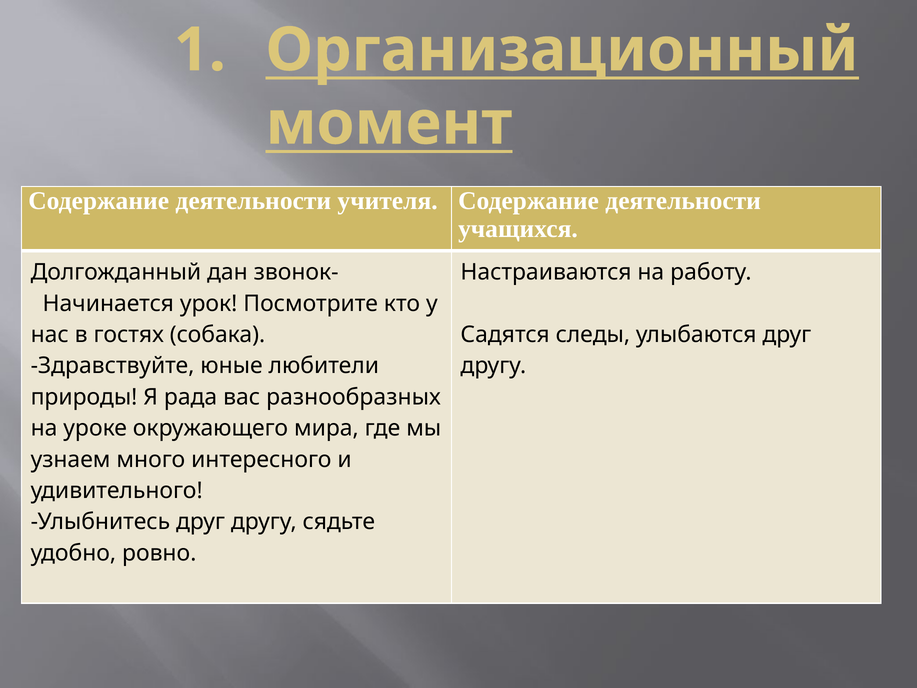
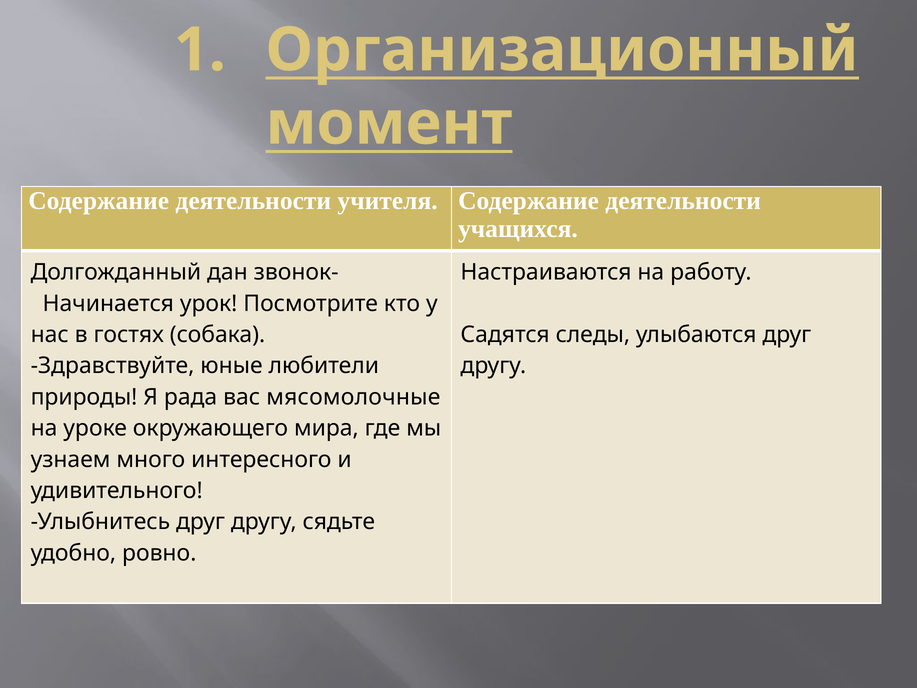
разнообразных: разнообразных -> мясомолочные (353, 397)
